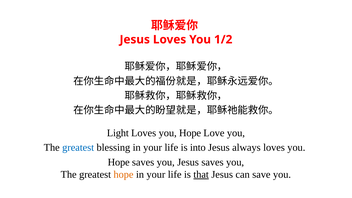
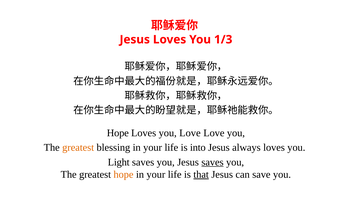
1/2: 1/2 -> 1/3 (223, 40)
Light: Light -> Hope (118, 133)
Hope: Hope -> Love (190, 133)
greatest colour: blue -> orange (78, 148)
Hope: Hope -> Light (119, 162)
saves underline: none -> present (212, 162)
